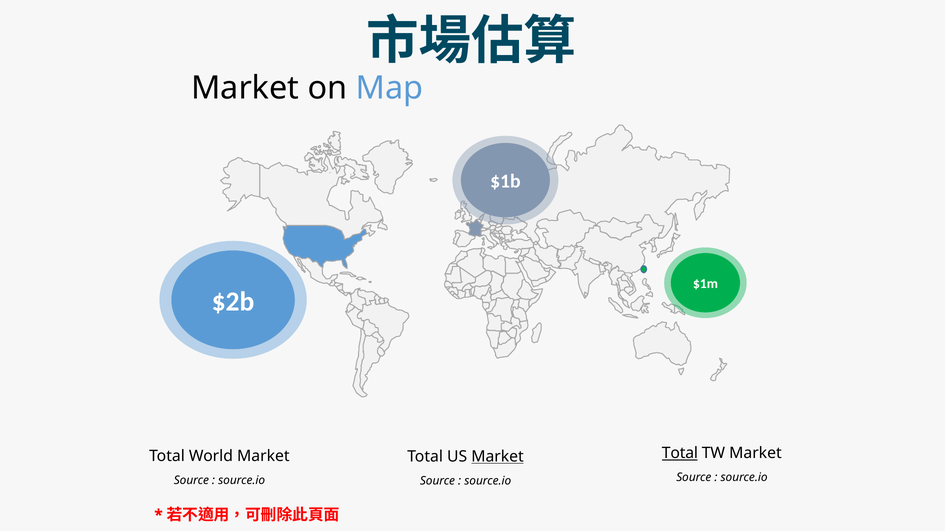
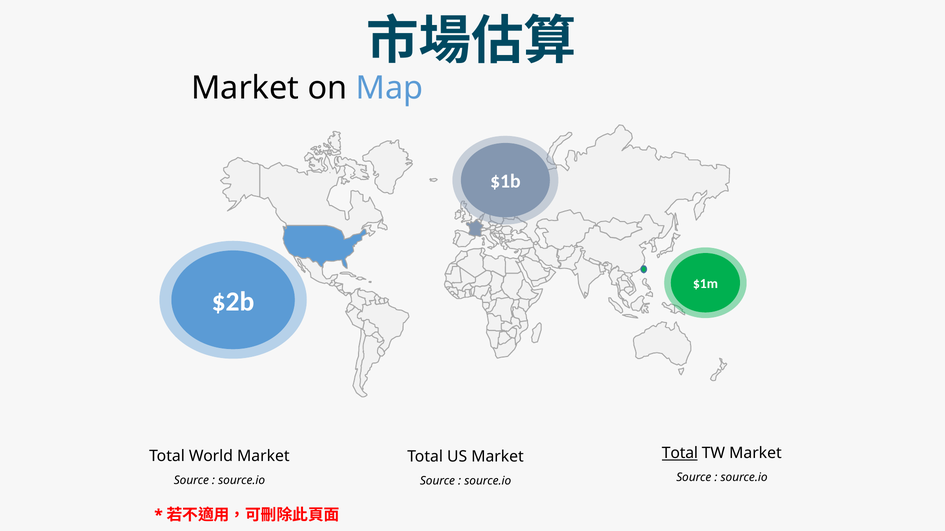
Market underline: present -> none (497, 457)
